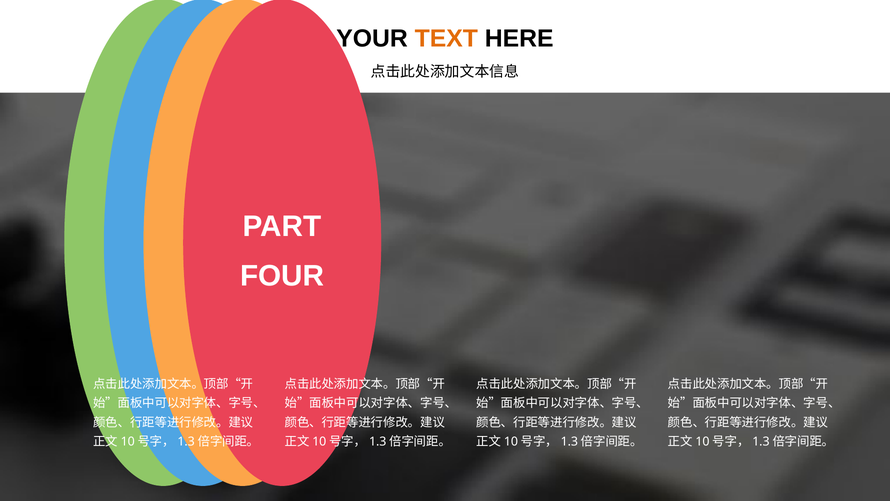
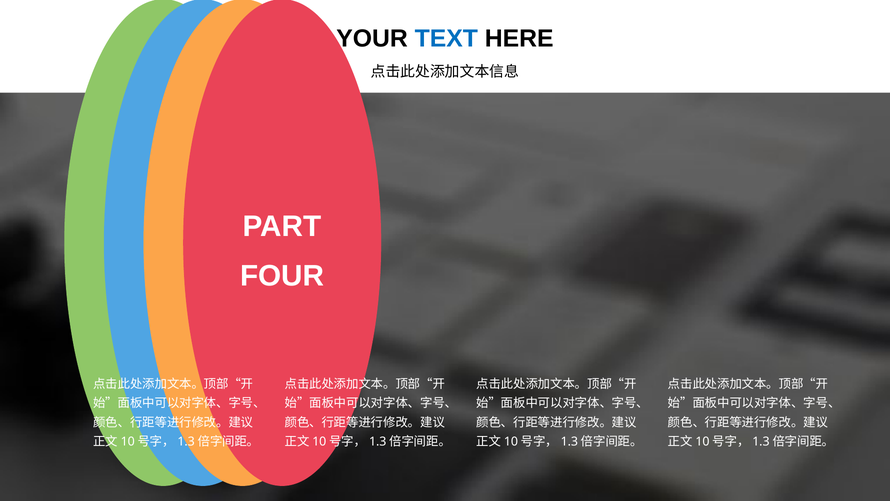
TEXT colour: orange -> blue (446, 38)
